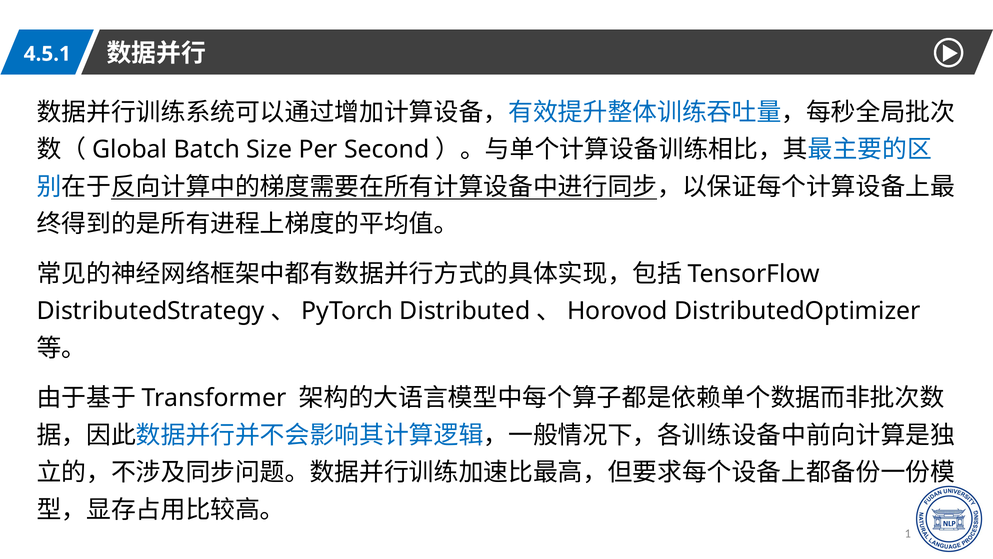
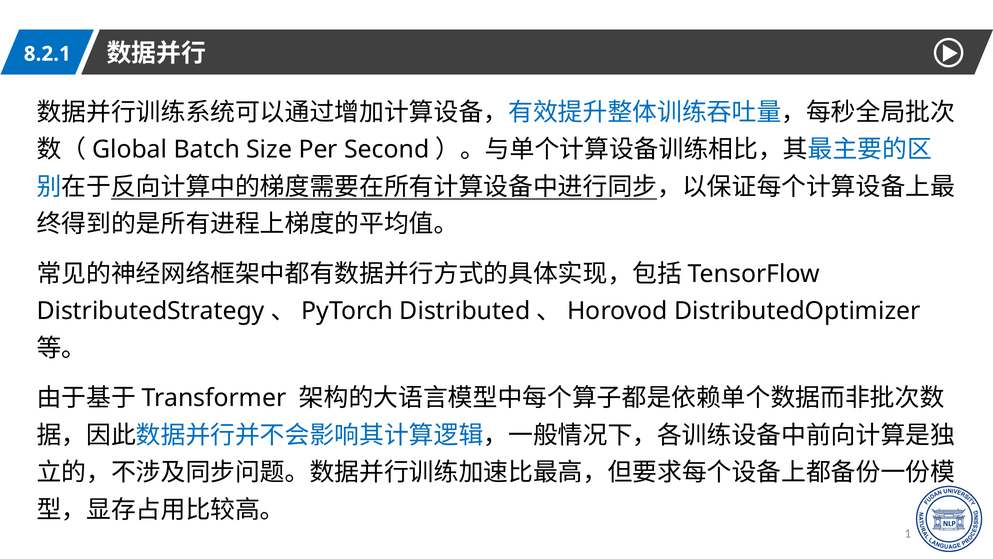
4.5.1: 4.5.1 -> 8.2.1 (47, 54)
